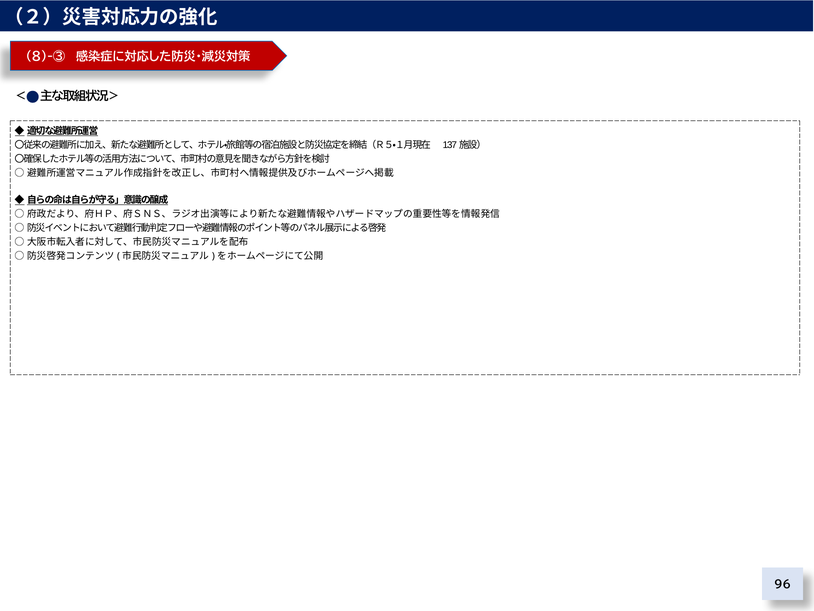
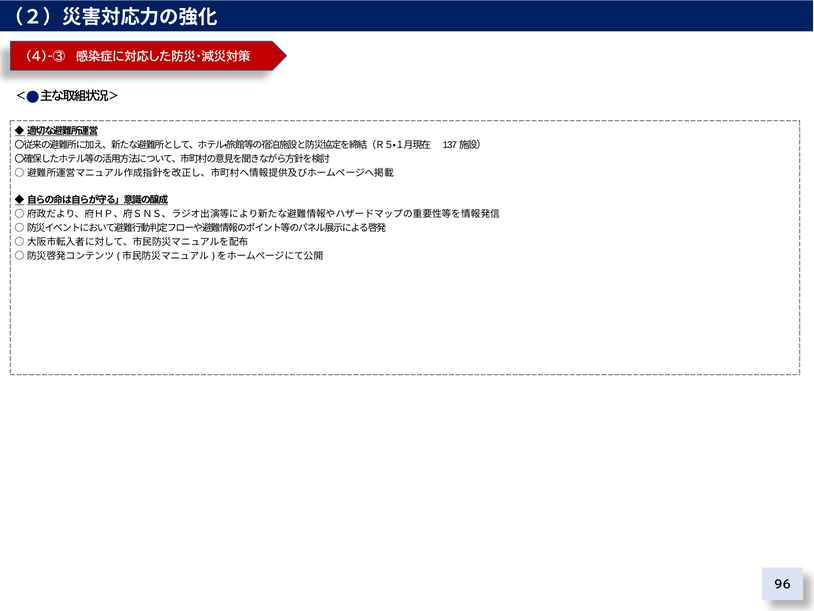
8)-③: 8)-③ -> 4)-③ (45, 57)
